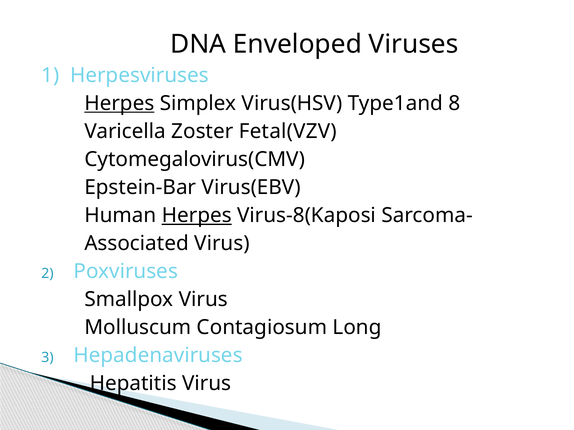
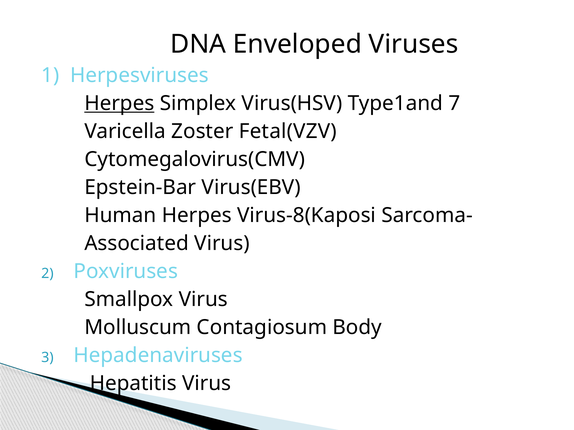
8: 8 -> 7 (454, 103)
Herpes underline: present -> none (197, 216)
Long: Long -> Body (357, 328)
